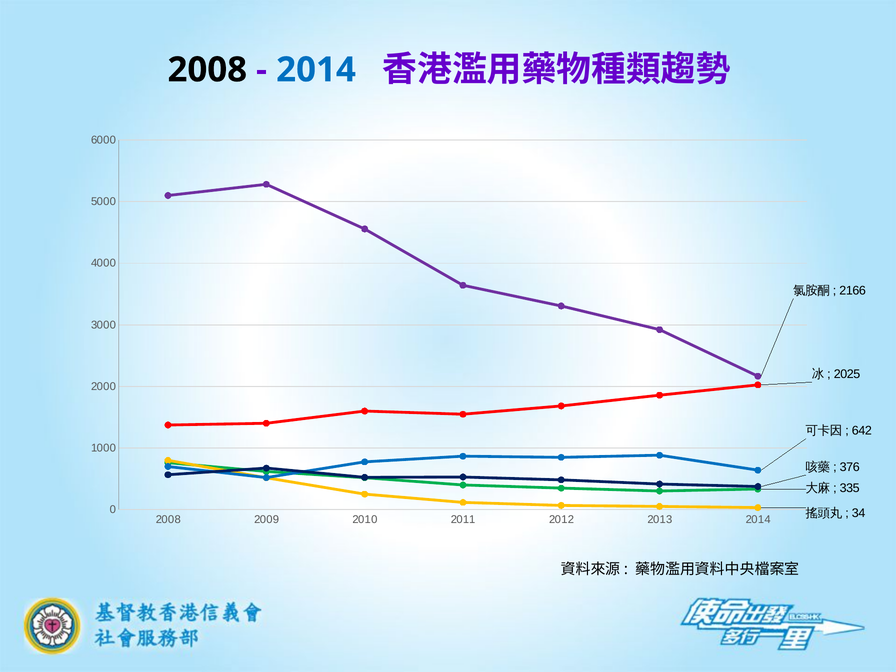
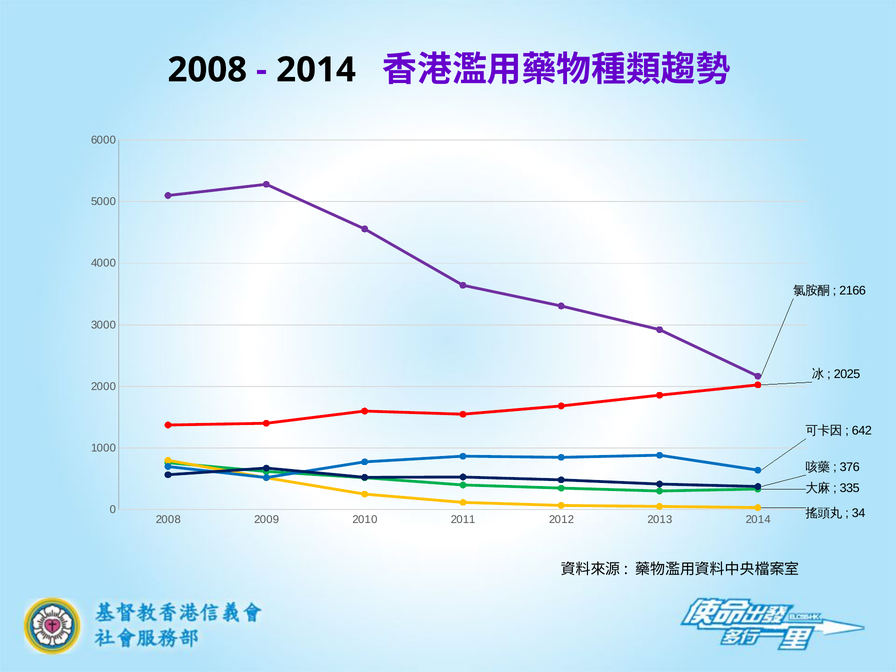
2014 colour: blue -> black (316, 70)
